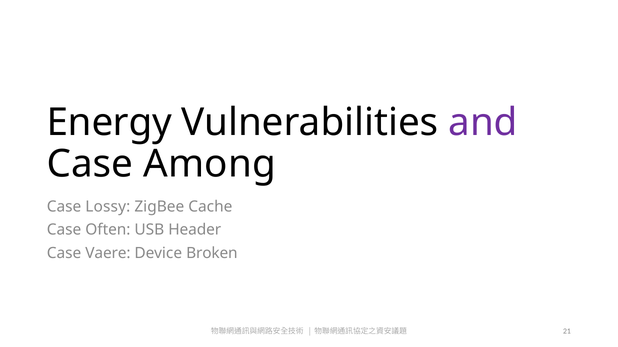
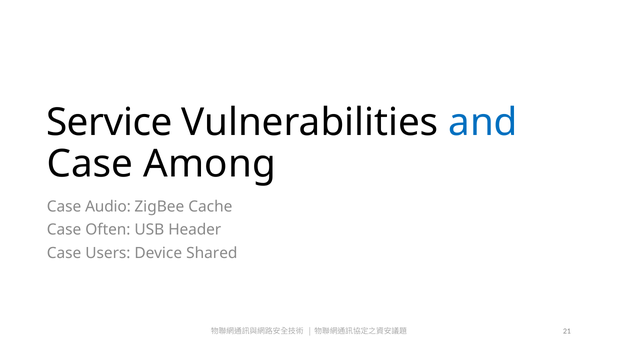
Energy: Energy -> Service (109, 123)
and colour: purple -> blue (483, 123)
Lossy: Lossy -> Audio (108, 207)
Vaere: Vaere -> Users (108, 253)
Broken: Broken -> Shared (212, 253)
